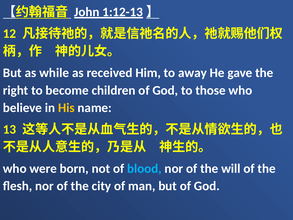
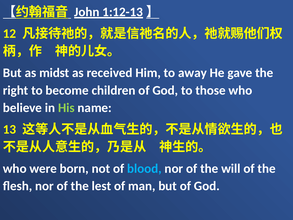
while: while -> midst (54, 73)
His colour: yellow -> light green (66, 108)
city: city -> lest (101, 186)
